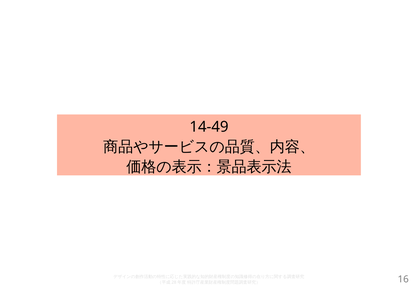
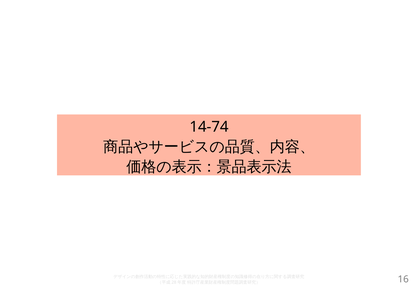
14-49: 14-49 -> 14-74 (209, 127)
